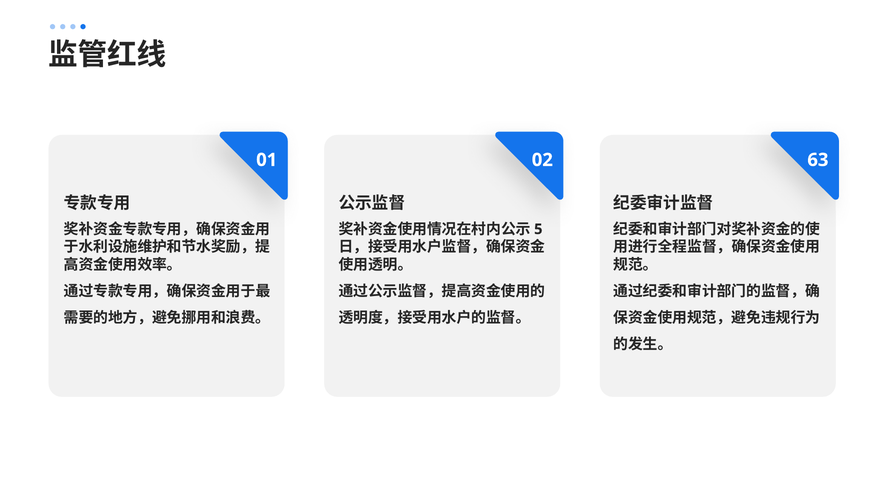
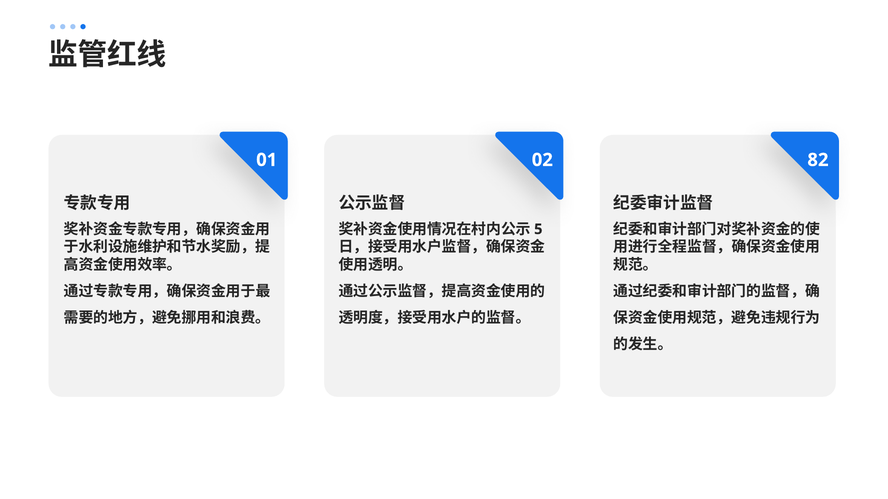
63: 63 -> 82 (818, 160)
